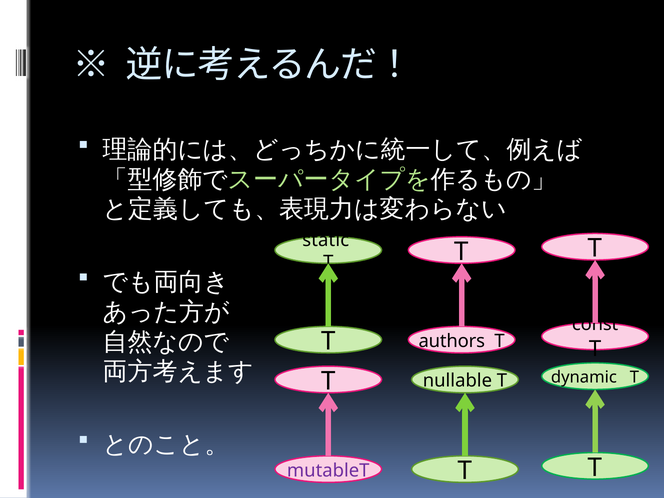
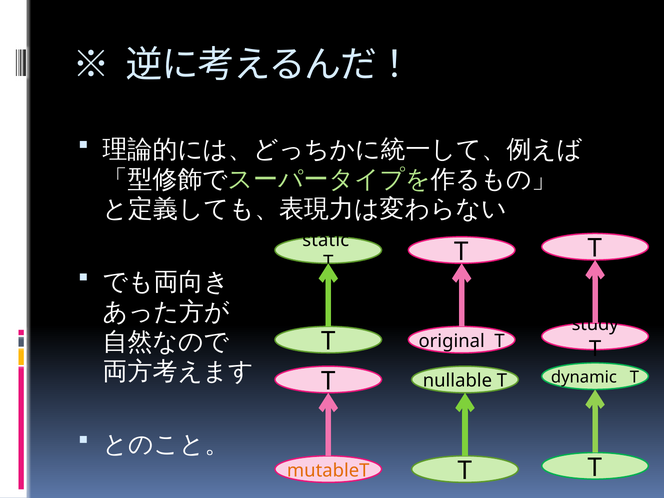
const: const -> study (595, 324)
authors: authors -> original (452, 341)
mutableT colour: purple -> orange (328, 470)
